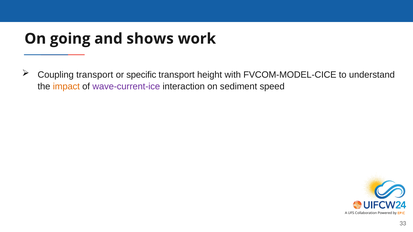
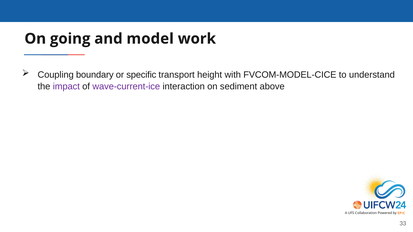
shows: shows -> model (150, 39)
Coupling transport: transport -> boundary (95, 75)
impact colour: orange -> purple (66, 87)
speed: speed -> above (272, 87)
